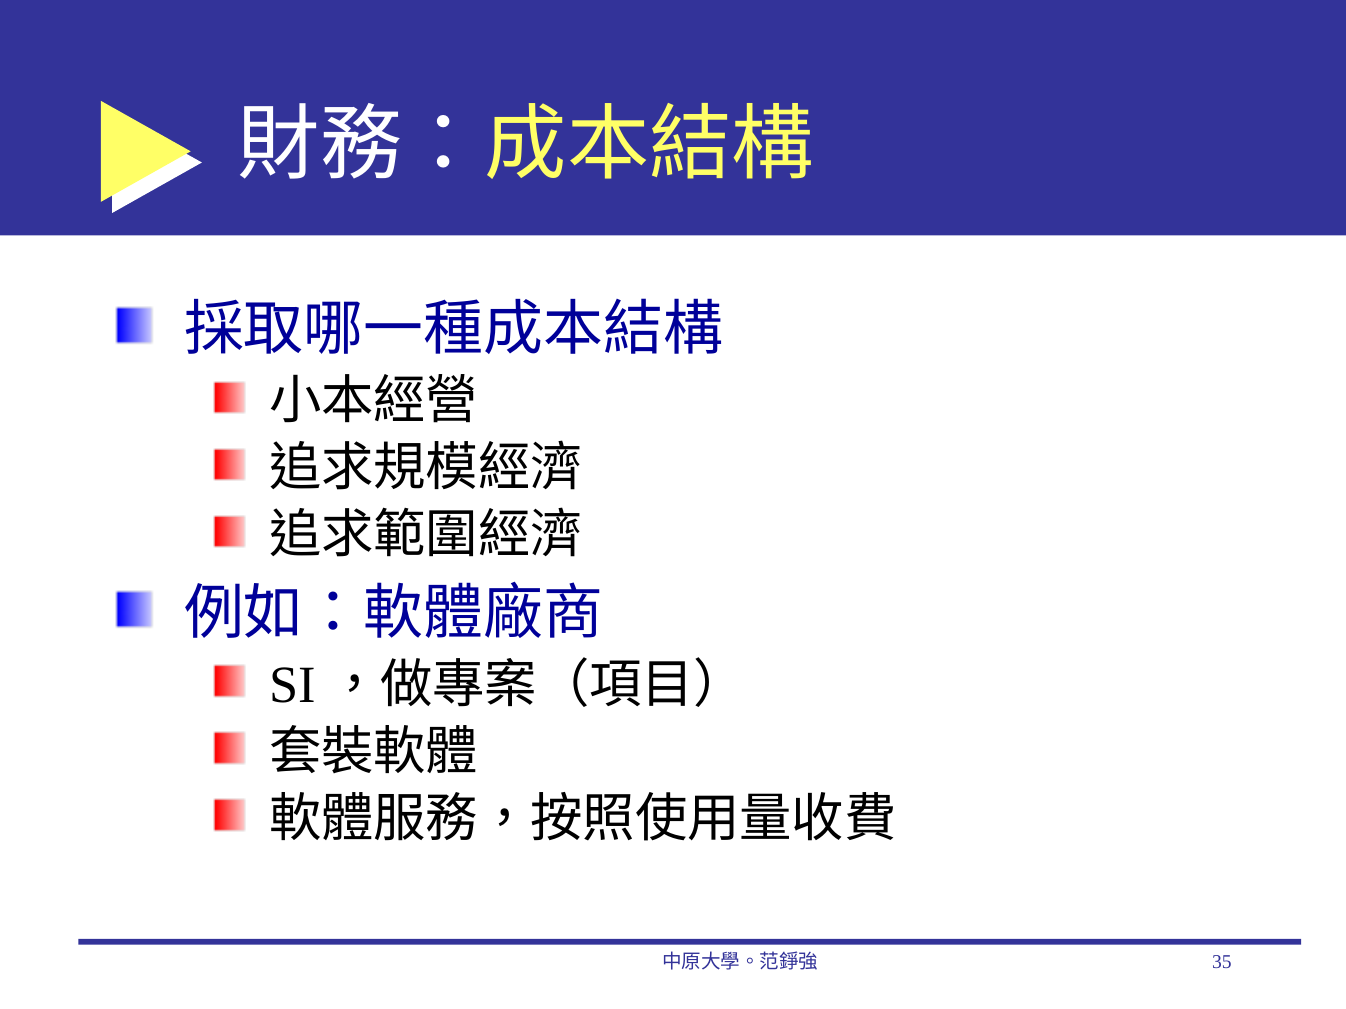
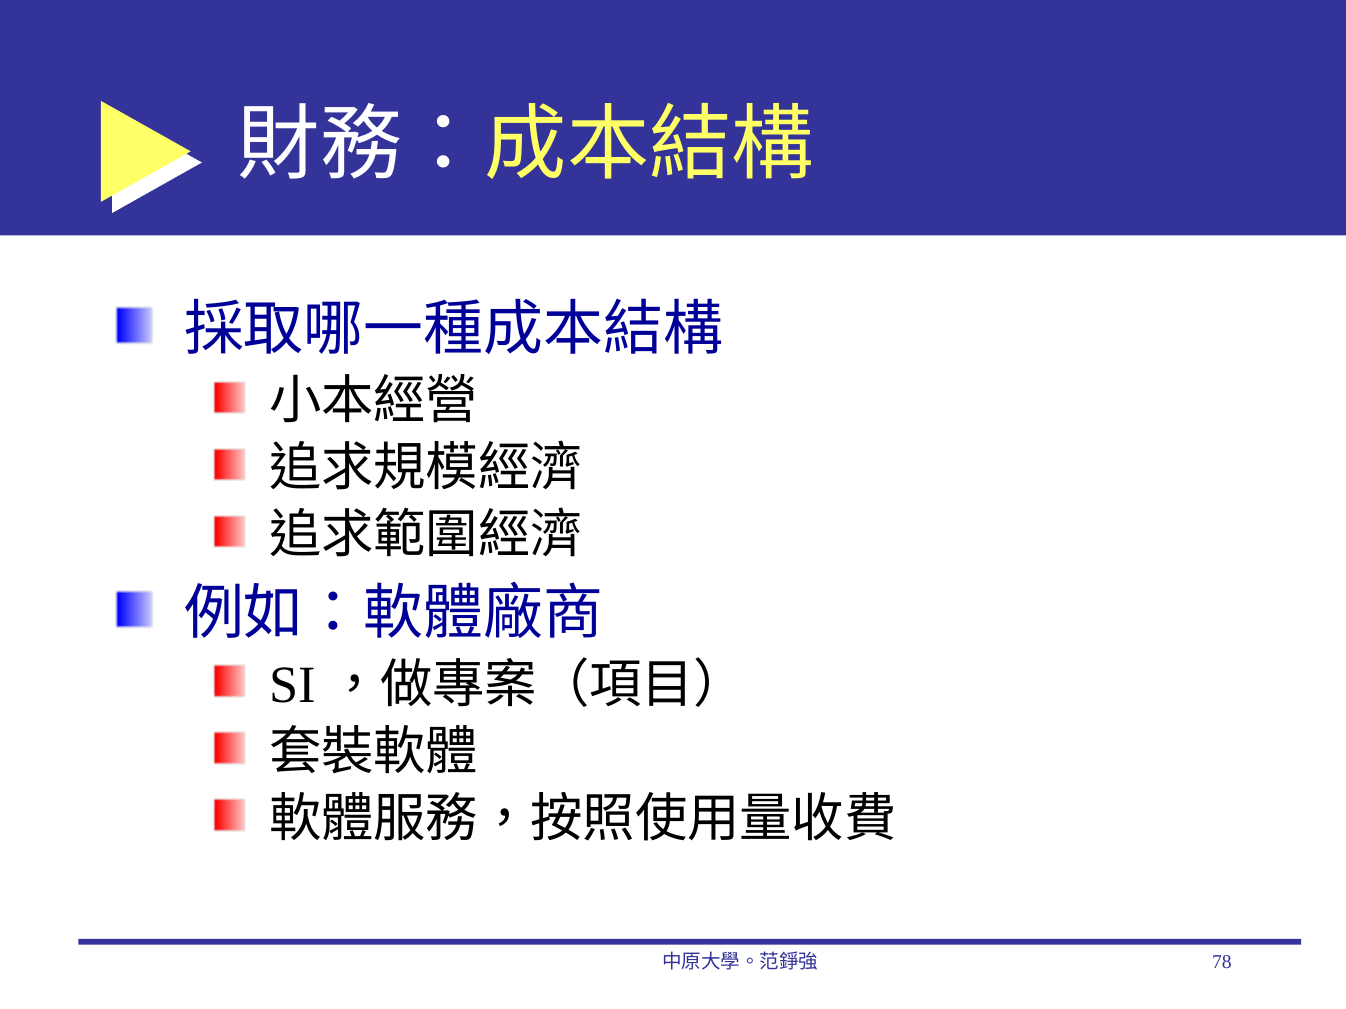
35: 35 -> 78 (1222, 962)
